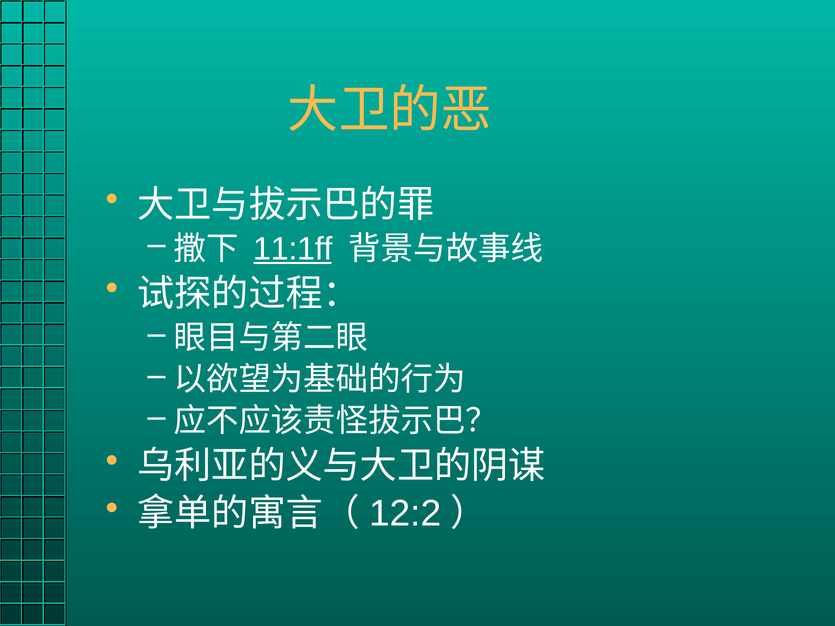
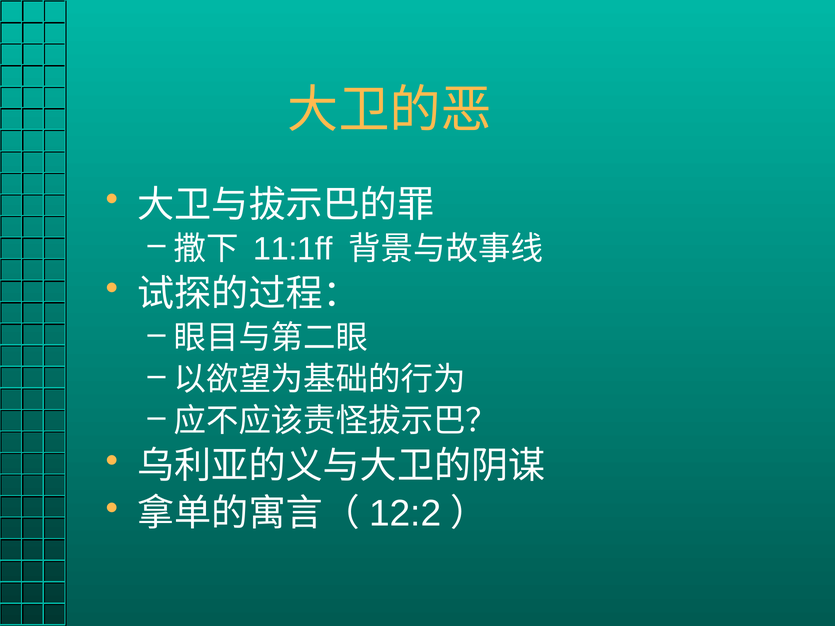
11:1ff underline: present -> none (293, 249)
